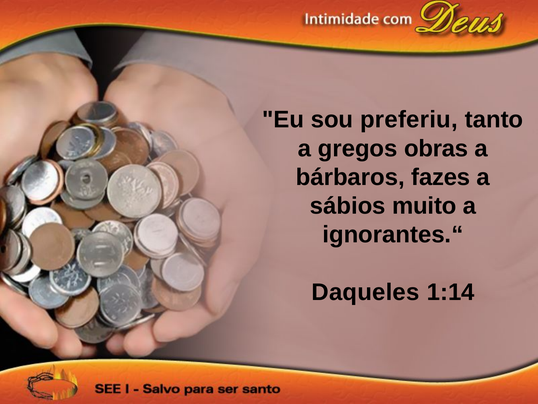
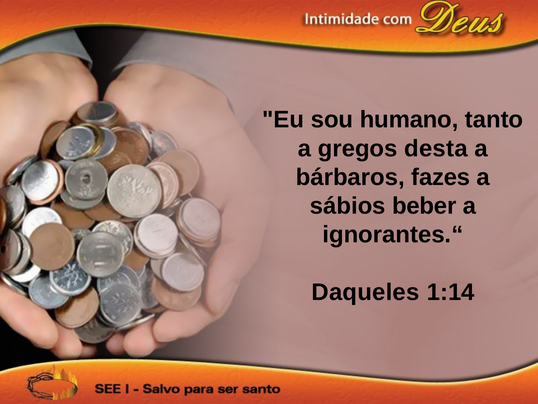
preferiu: preferiu -> humano (409, 120)
obras: obras -> desta (436, 148)
muito: muito -> beber (424, 206)
